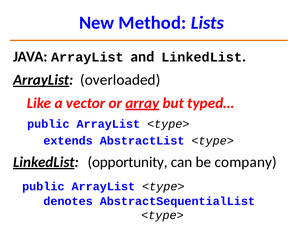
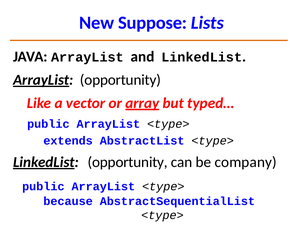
Method: Method -> Suppose (153, 23)
ArrayList overloaded: overloaded -> opportunity (120, 80)
denotes: denotes -> because (68, 201)
